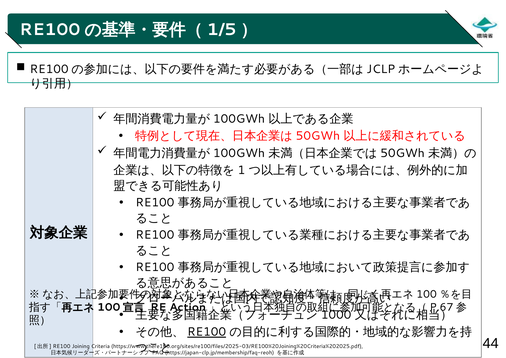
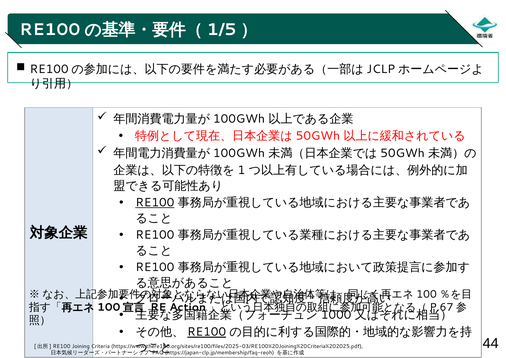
RE100 underline: none -> present (155, 202)
